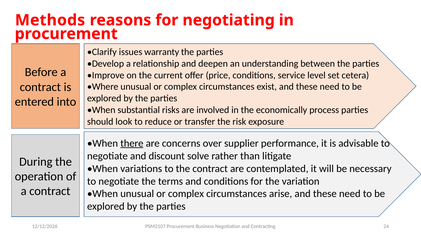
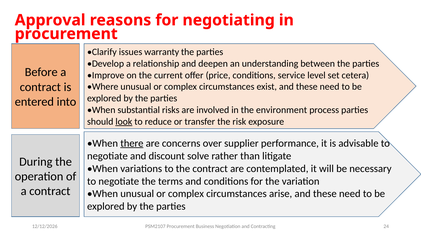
Methods: Methods -> Approval (50, 20)
economically: economically -> environment (282, 110)
look underline: none -> present (124, 121)
